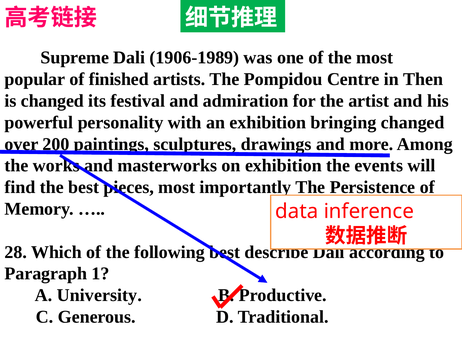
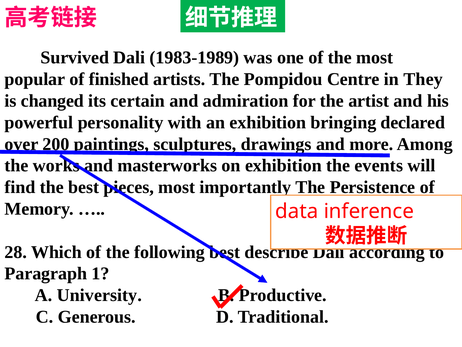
Supreme: Supreme -> Survived (75, 58)
1906-1989: 1906-1989 -> 1983-1989 (194, 58)
Then: Then -> They (423, 79)
festival: festival -> certain (138, 101)
bringing changed: changed -> declared (413, 122)
